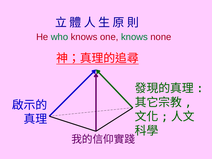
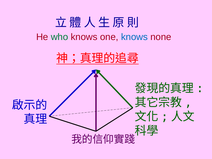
knows colour: green -> blue (134, 37)
